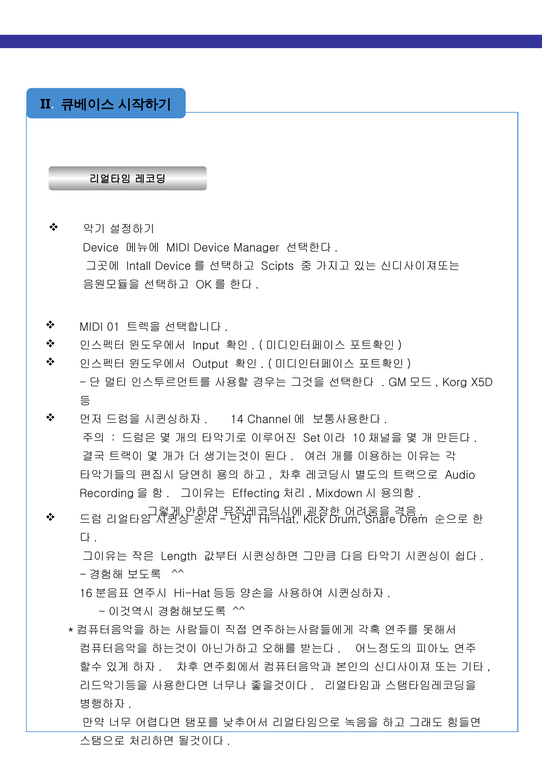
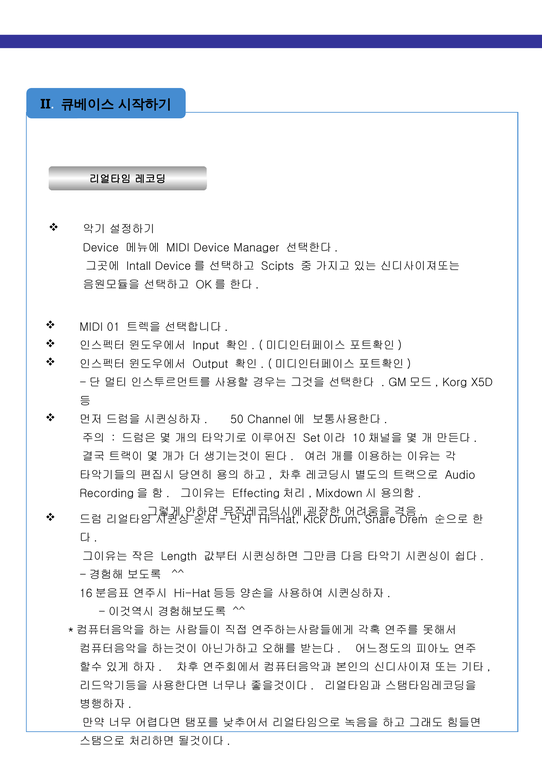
14: 14 -> 50 (237, 419)
